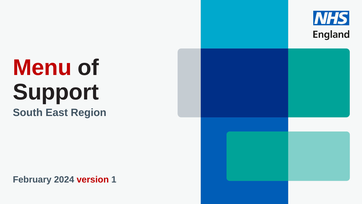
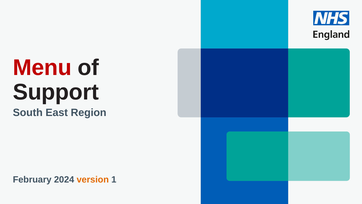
version colour: red -> orange (93, 179)
